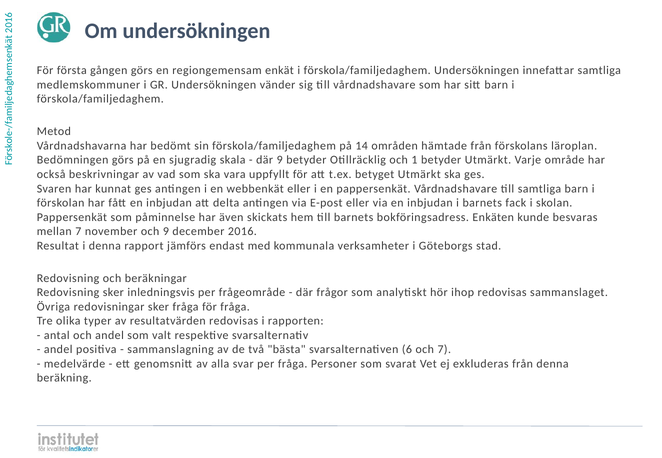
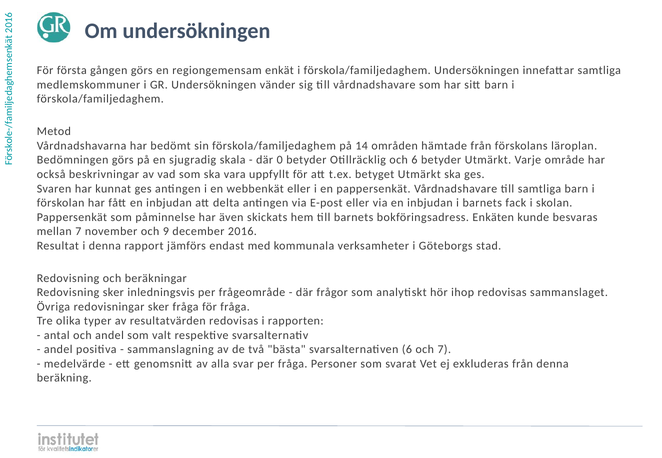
där 9: 9 -> 0 (280, 160)
och 1: 1 -> 6 (414, 160)
